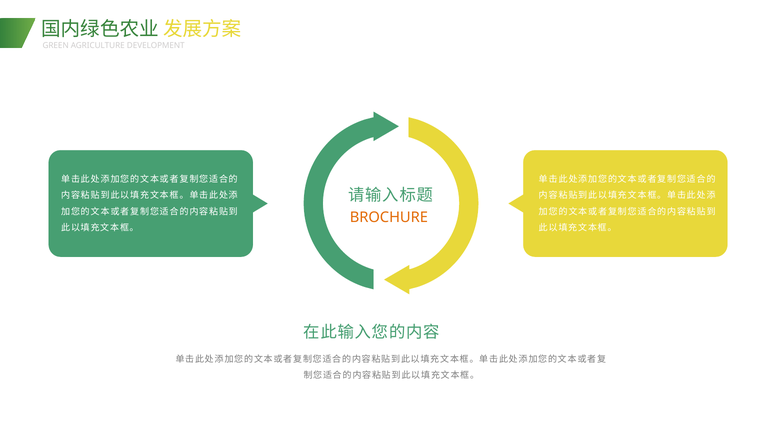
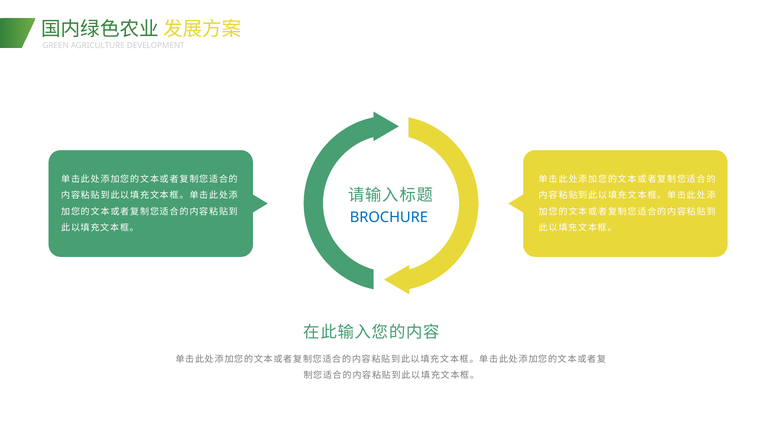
BROCHURE colour: orange -> blue (389, 217)
